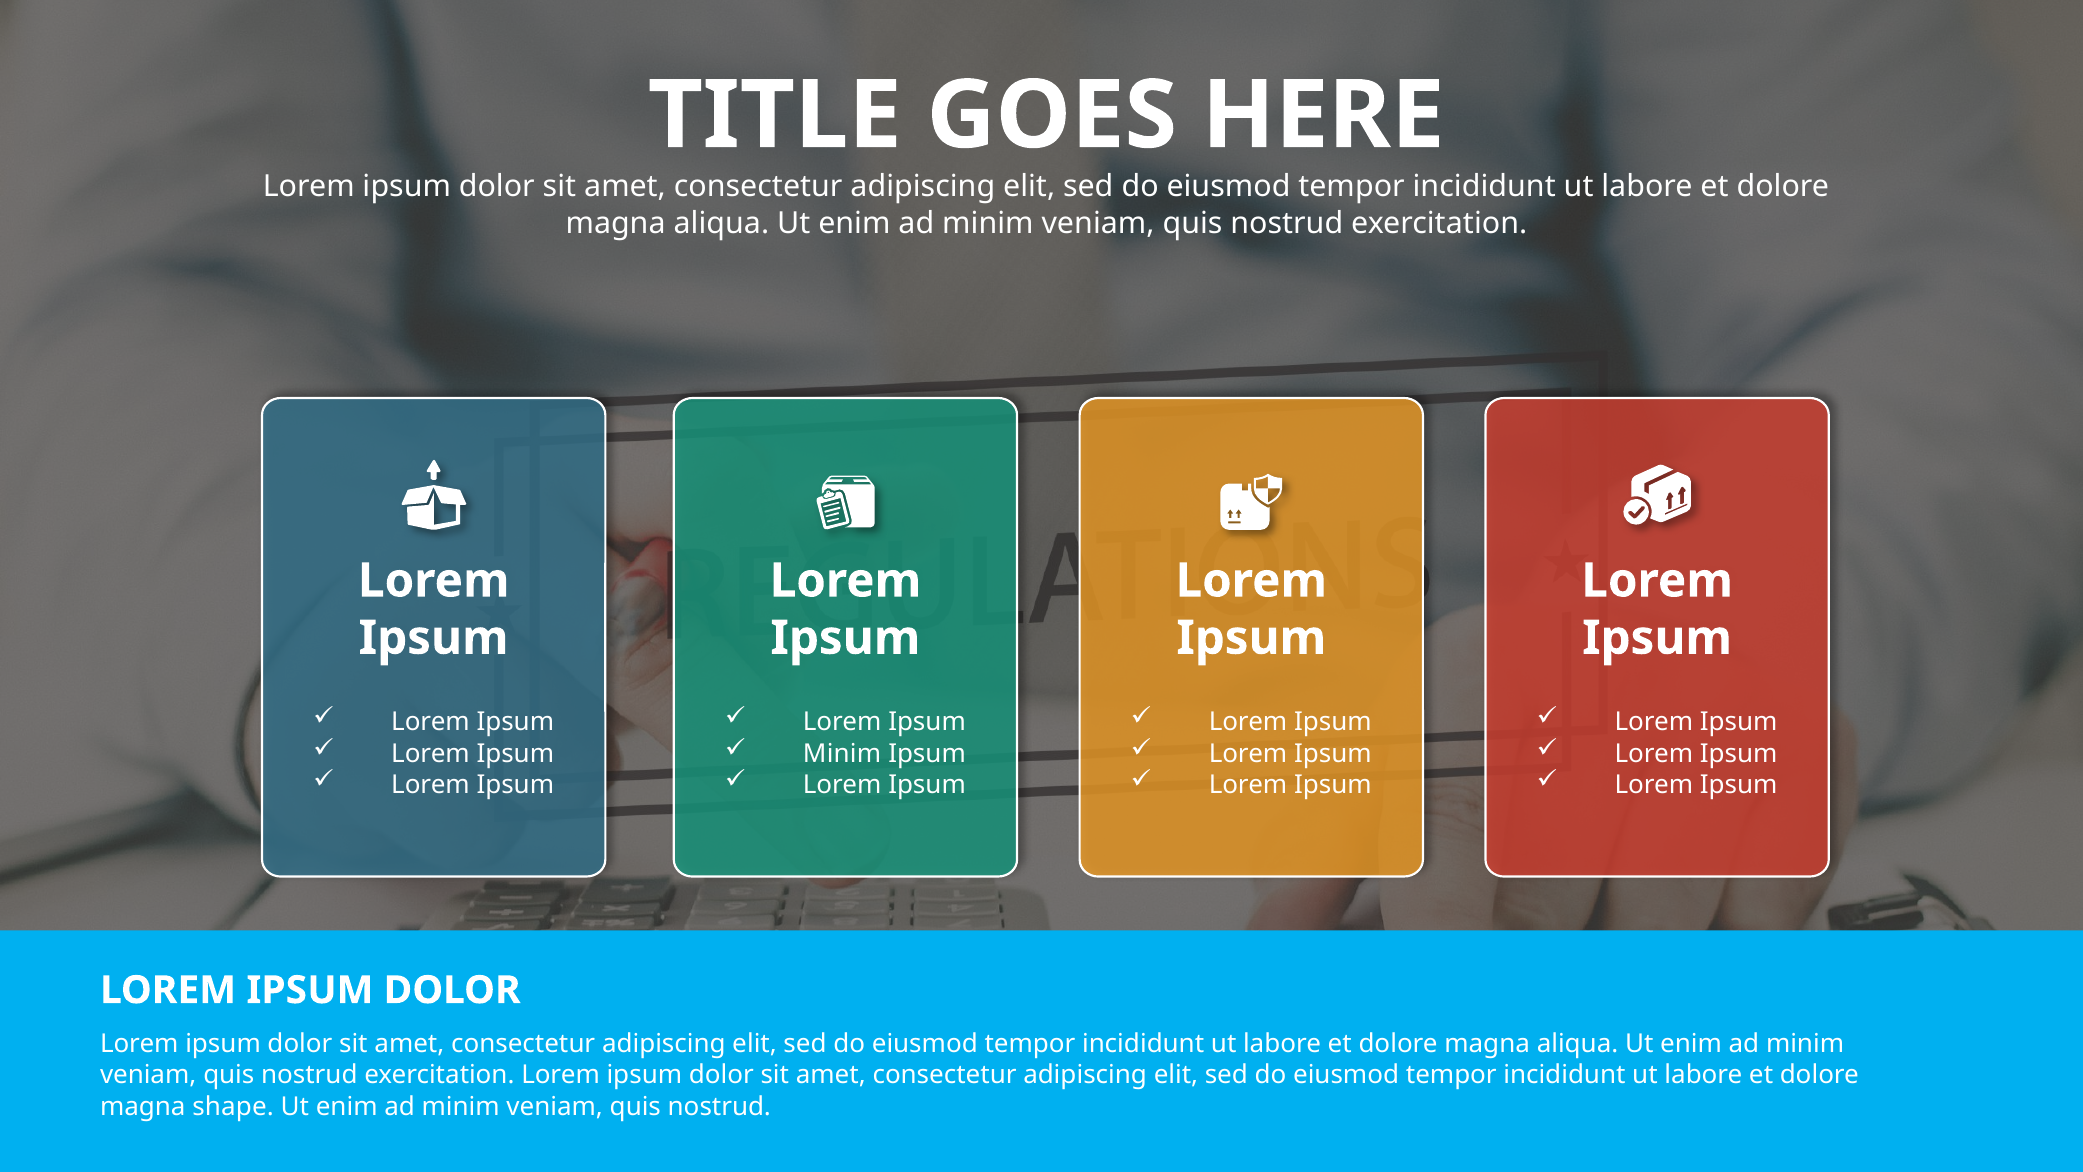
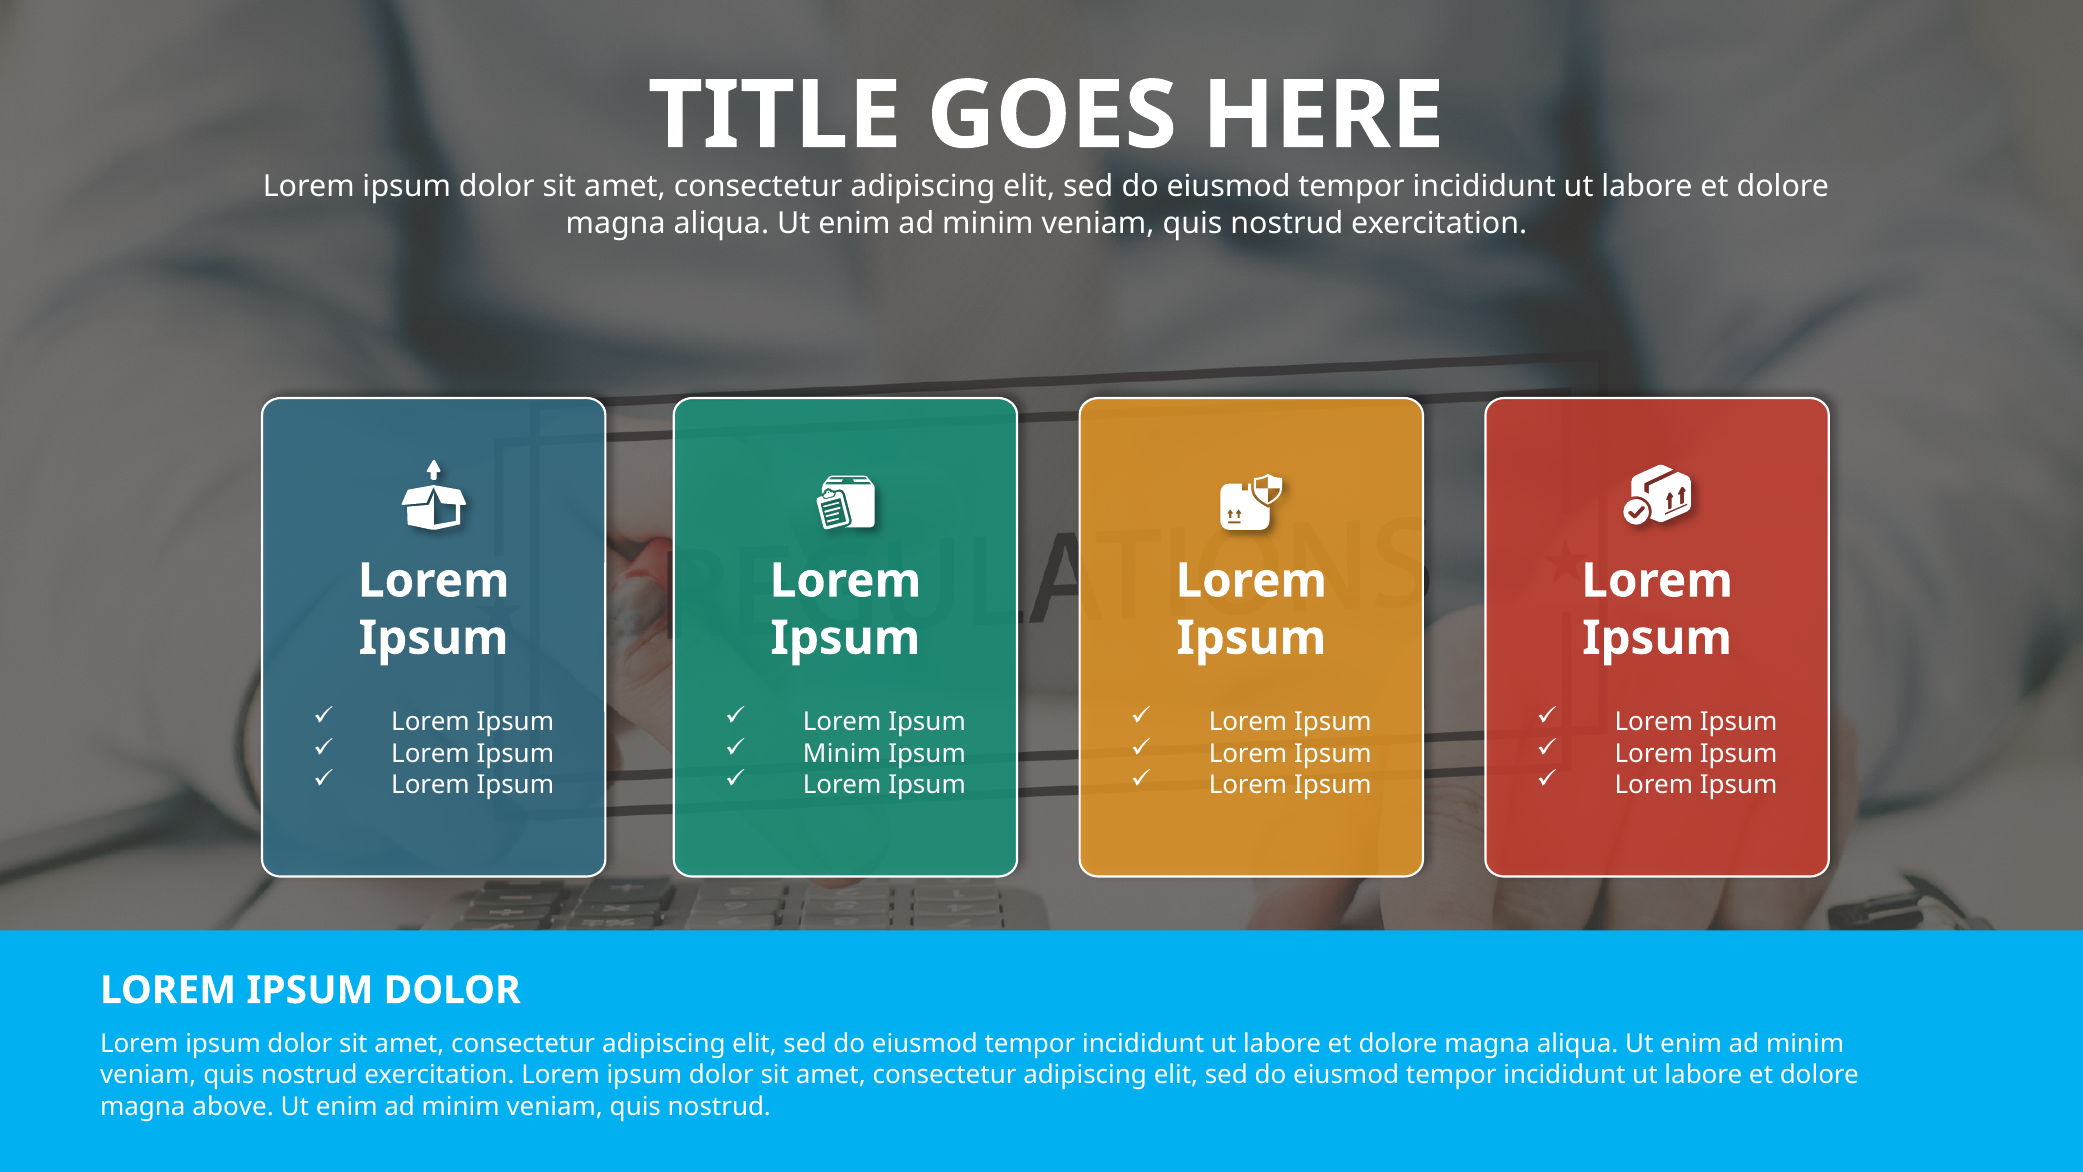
shape: shape -> above (233, 1106)
